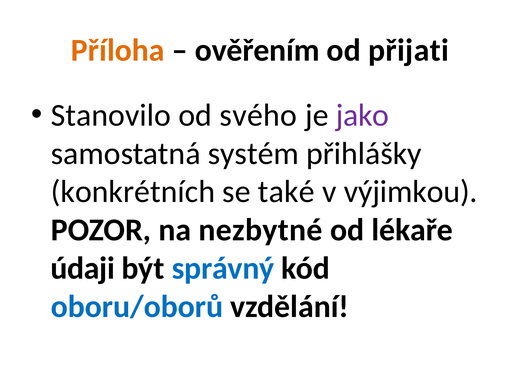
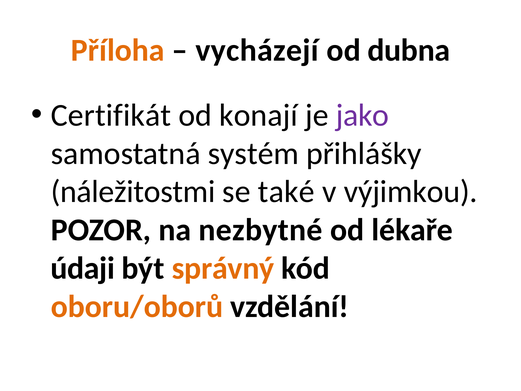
ověřením: ověřením -> vycházejí (257, 50)
přijati: přijati -> dubna (409, 50)
Stanovilo: Stanovilo -> Certifikát (111, 115)
svého: svého -> konají (258, 115)
konkrétních: konkrétních -> náležitostmi (133, 192)
správný colour: blue -> orange (223, 268)
oboru/oborů colour: blue -> orange (137, 306)
